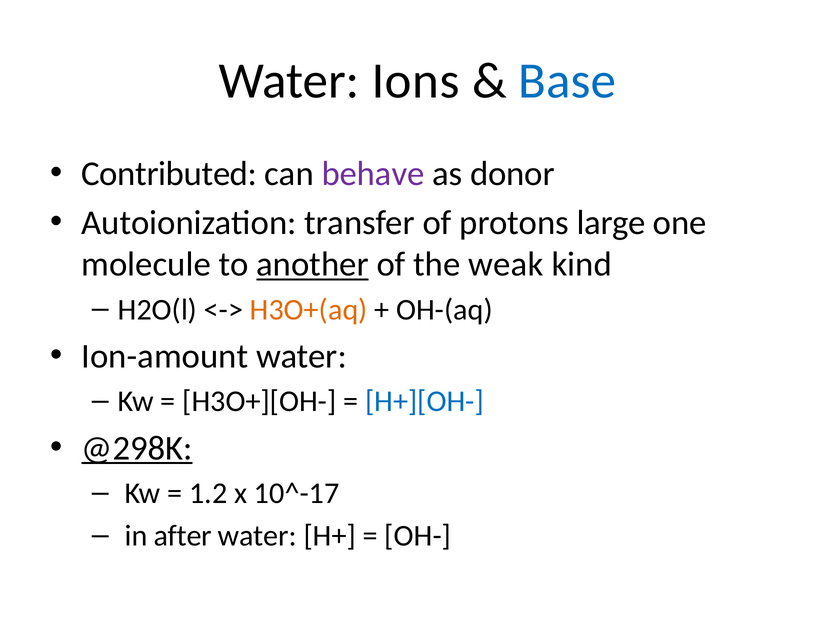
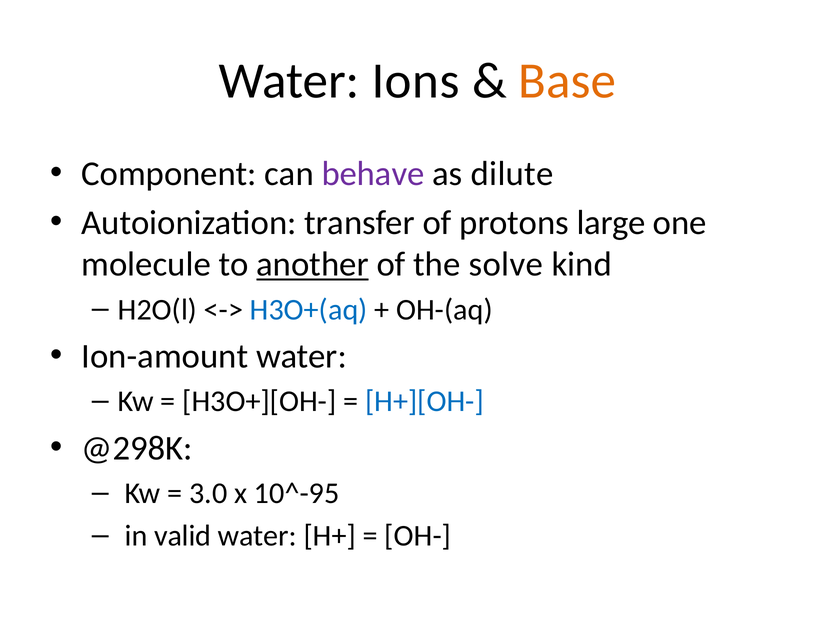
Base colour: blue -> orange (567, 81)
Contributed: Contributed -> Component (169, 174)
donor: donor -> dilute (512, 174)
weak: weak -> solve (506, 265)
H3O+(aq colour: orange -> blue (309, 310)
@298K underline: present -> none (137, 448)
1.2: 1.2 -> 3.0 (208, 493)
10^-17: 10^-17 -> 10^-95 (297, 493)
after: after -> valid (183, 536)
